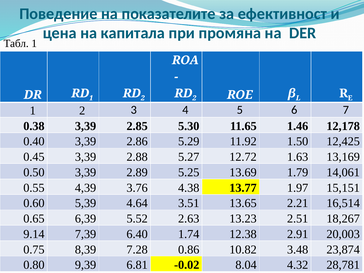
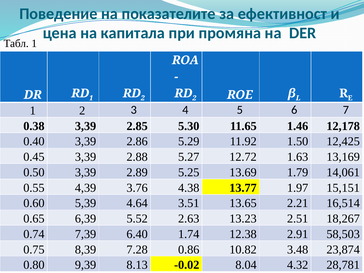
9.14: 9.14 -> 0.74 (34, 234)
20,003: 20,003 -> 58,503 (343, 234)
6.81: 6.81 -> 8.13 (137, 265)
